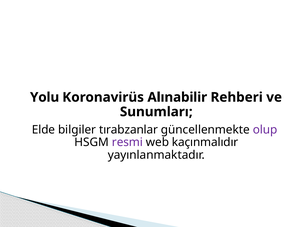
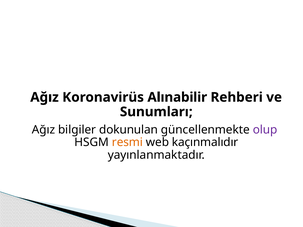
Yolu: Yolu -> Ağız (45, 97)
Elde: Elde -> Ağız (44, 130)
tırabzanlar: tırabzanlar -> dokunulan (129, 130)
resmi colour: purple -> orange (127, 142)
